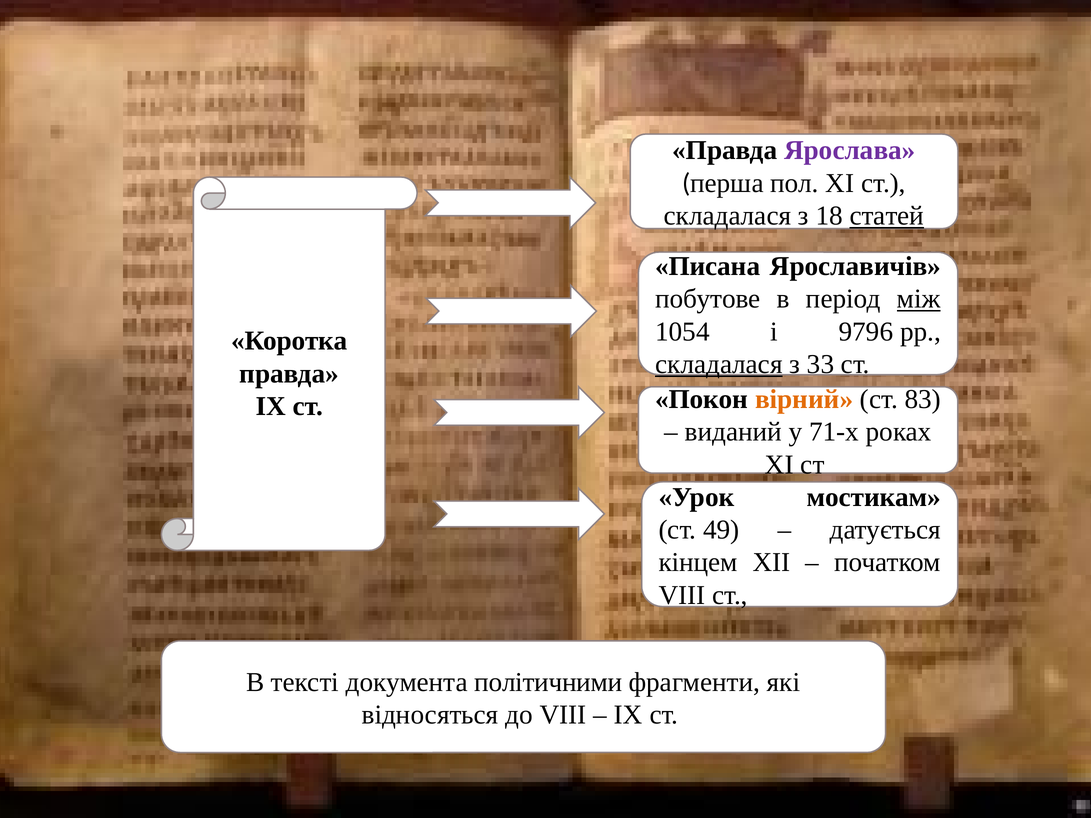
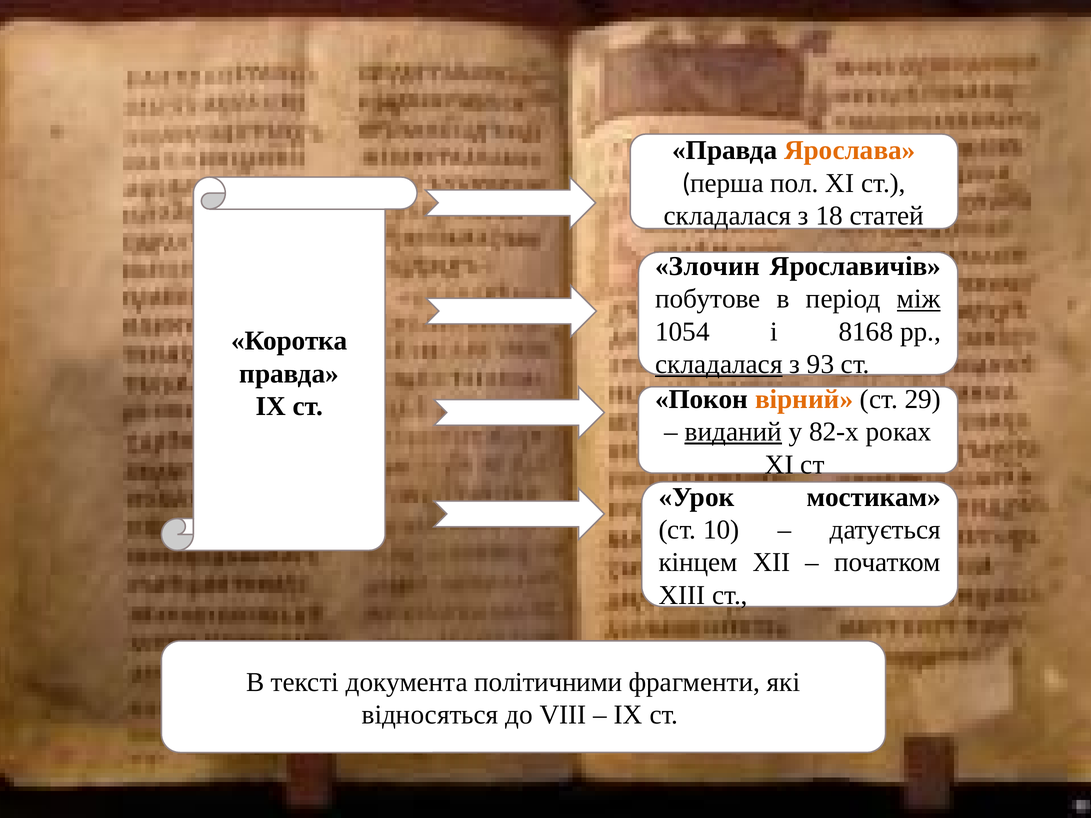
Ярослава colour: purple -> orange (850, 151)
статей underline: present -> none (887, 216)
Писана: Писана -> Злочин (708, 266)
9796: 9796 -> 8168 (866, 332)
33: 33 -> 93 (821, 364)
83: 83 -> 29 (923, 399)
виданий underline: none -> present (733, 432)
71-х: 71-х -> 82-х (834, 432)
49: 49 -> 10 (721, 530)
VIII: VIII -> ХІІІ (682, 595)
